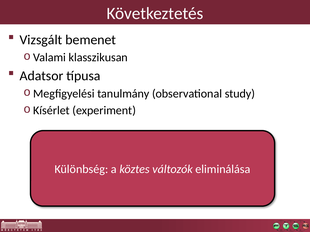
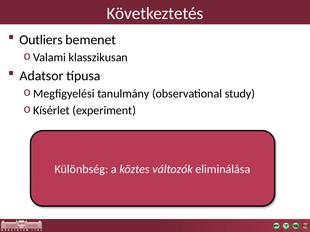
Vizsgált: Vizsgált -> Outliers (41, 40)
